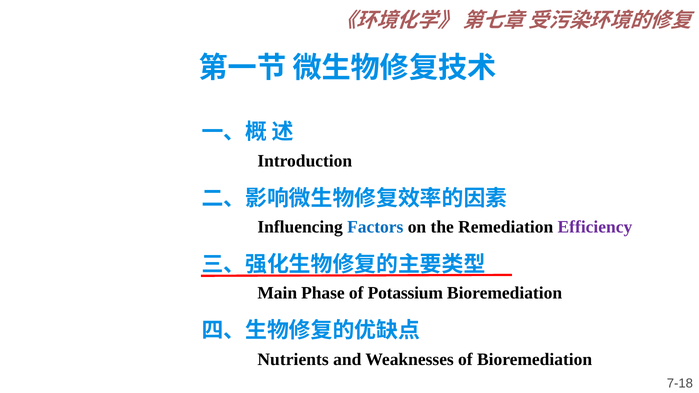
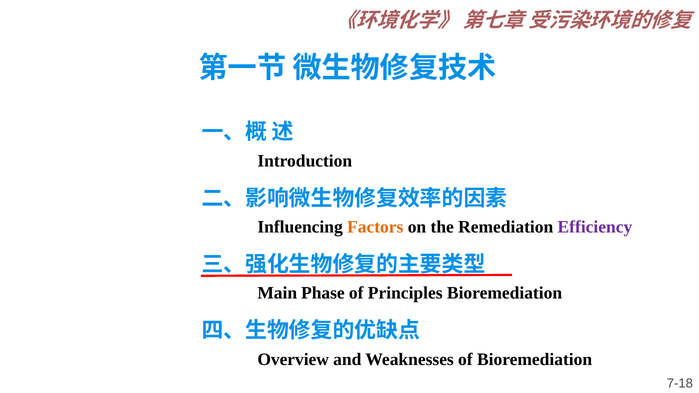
Factors colour: blue -> orange (375, 227)
Potassium: Potassium -> Principles (405, 293)
Nutrients: Nutrients -> Overview (293, 360)
